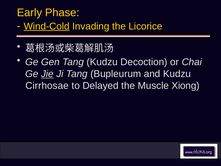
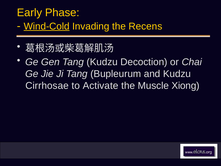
Licorice: Licorice -> Recens (145, 26)
Jie underline: present -> none (47, 74)
Delayed: Delayed -> Activate (101, 86)
